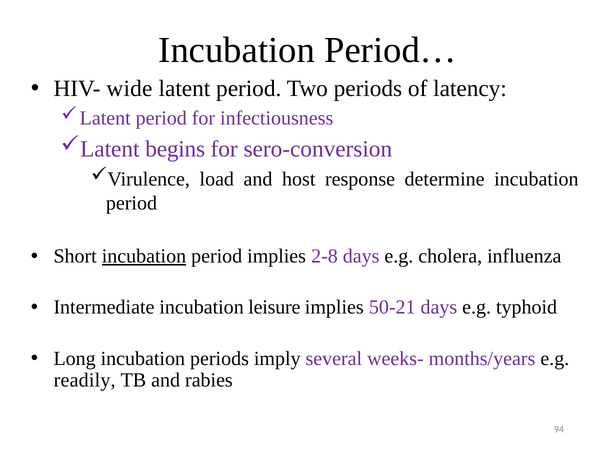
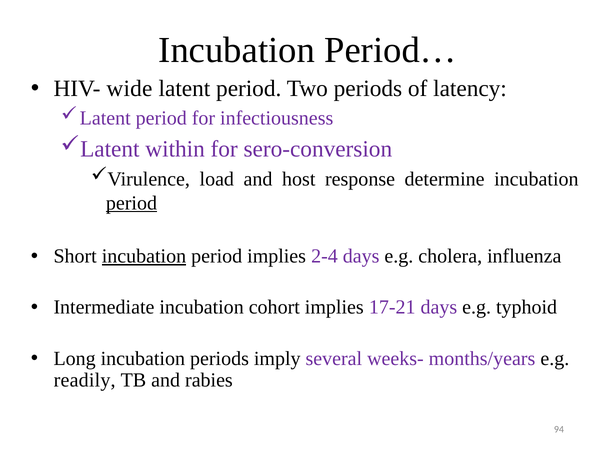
begins: begins -> within (175, 149)
period underline: none -> present (131, 203)
2-8: 2-8 -> 2-4 (325, 256)
leisure: leisure -> cohort (274, 307)
50-21: 50-21 -> 17-21 (392, 307)
